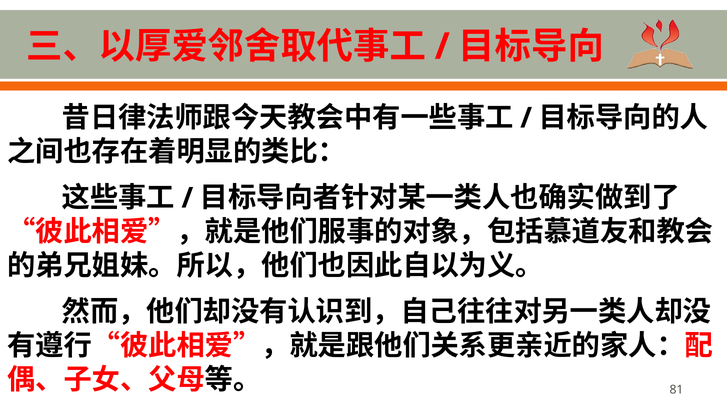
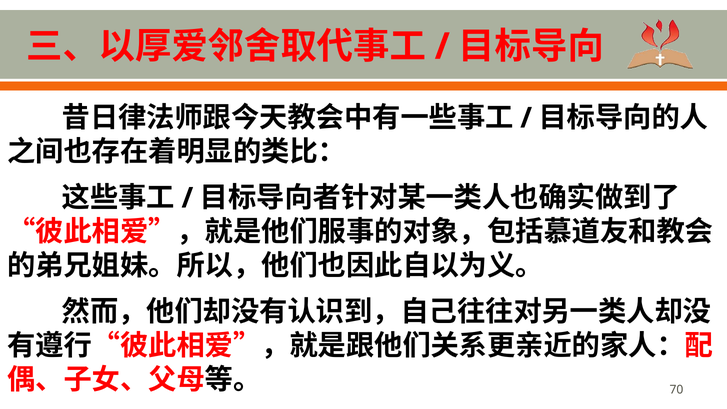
81: 81 -> 70 (676, 390)
